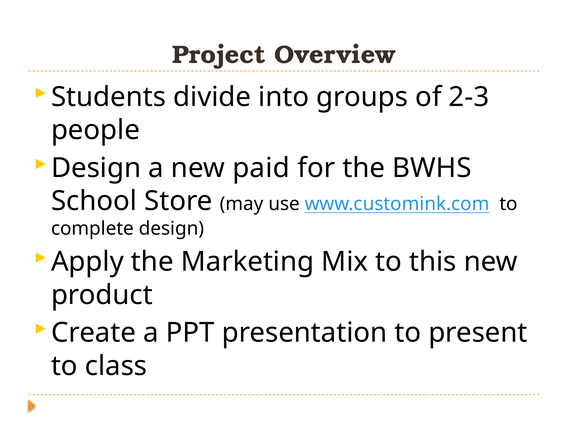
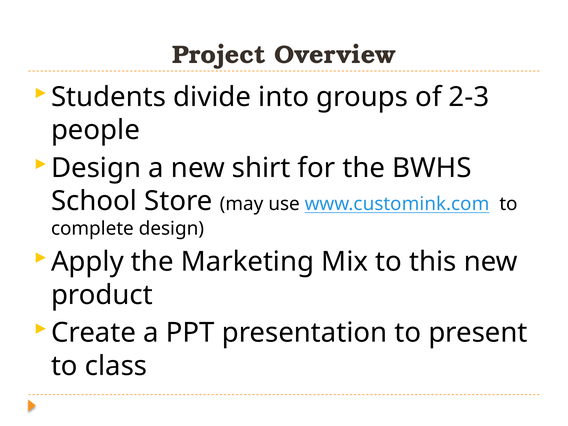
paid: paid -> shirt (261, 168)
